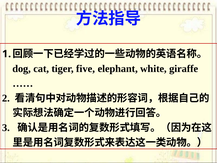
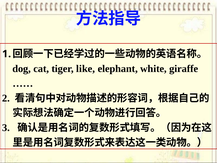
five: five -> like (86, 69)
